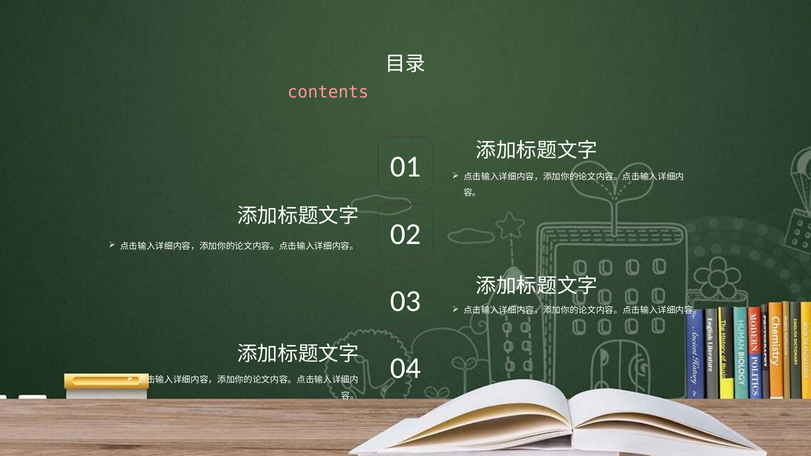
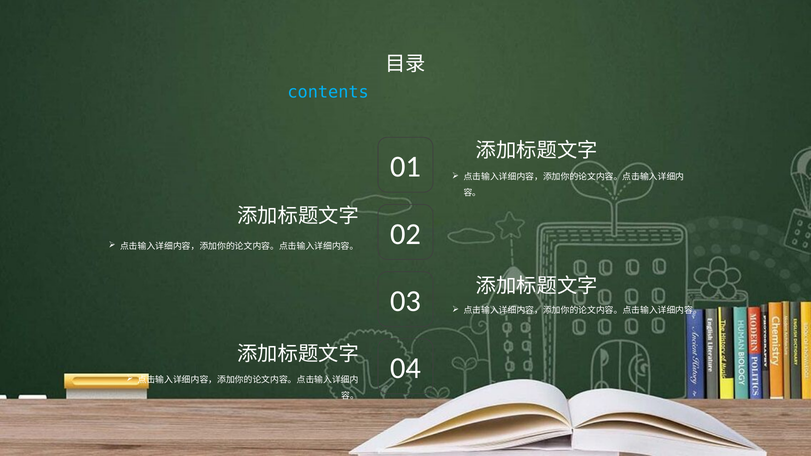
contents colour: pink -> light blue (328, 92)
